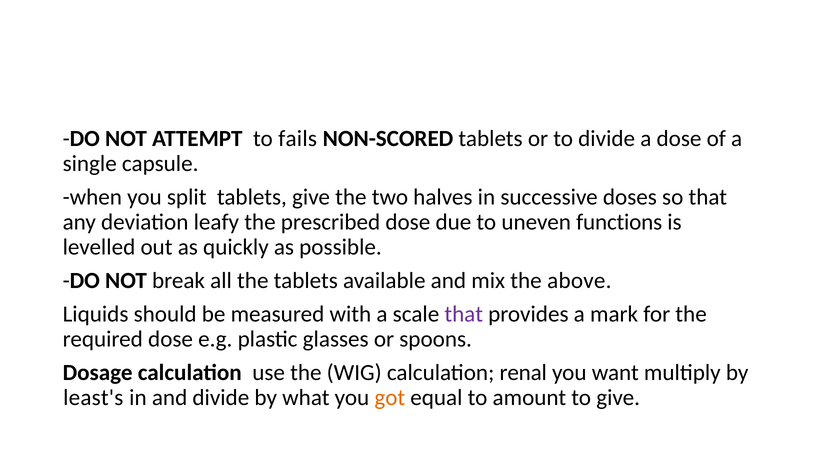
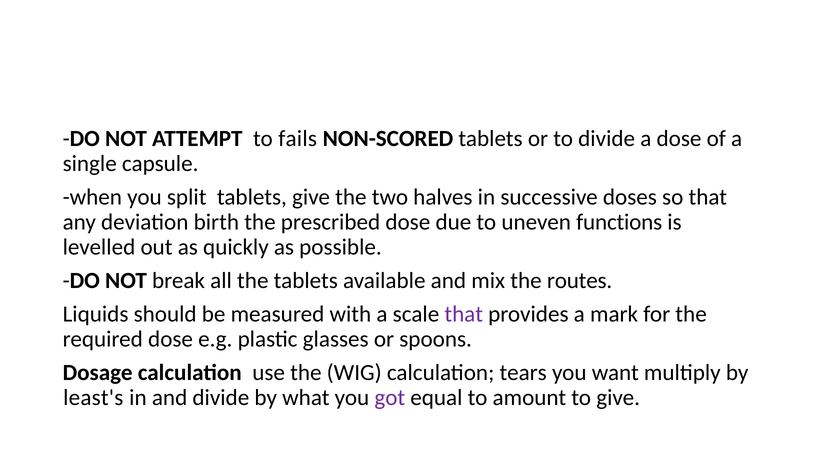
leafy: leafy -> birth (216, 222)
above: above -> routes (580, 281)
renal: renal -> tears (523, 373)
got colour: orange -> purple (390, 398)
